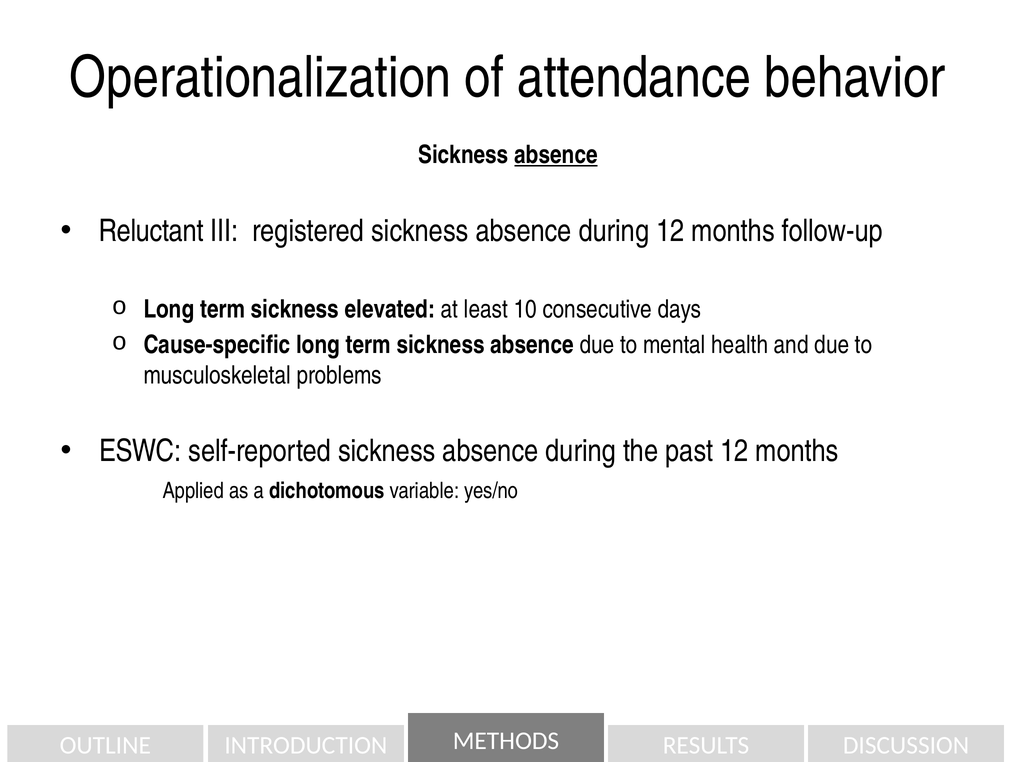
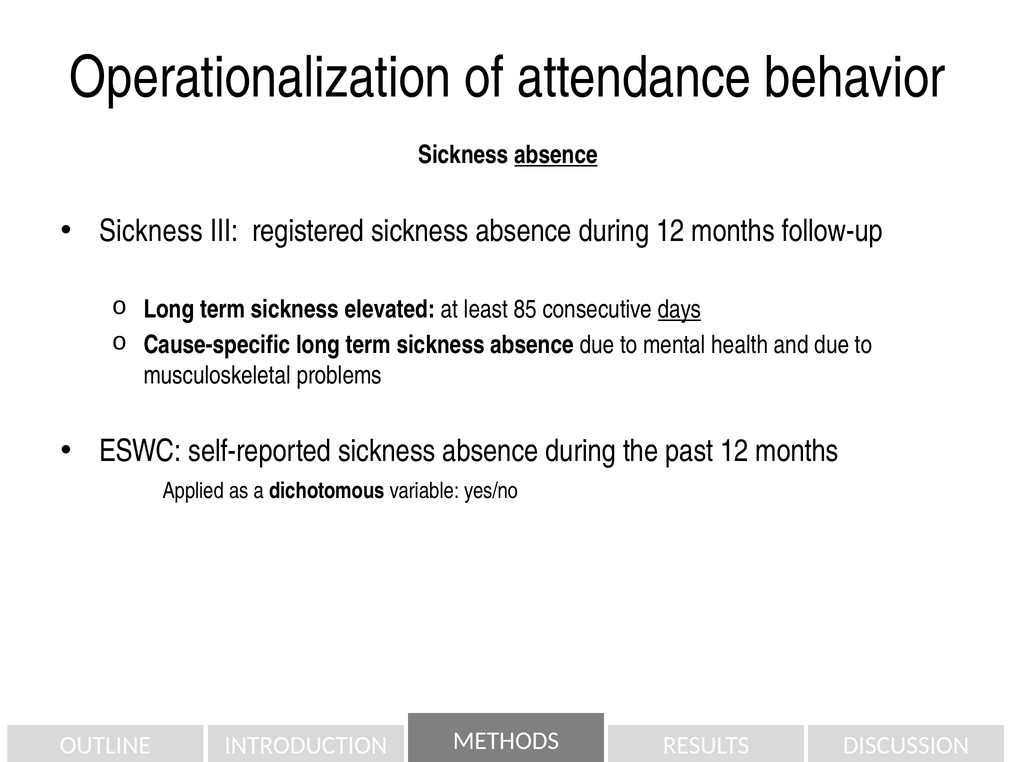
Reluctant: Reluctant -> Sickness (151, 231)
10: 10 -> 85 (525, 309)
days underline: none -> present (680, 309)
